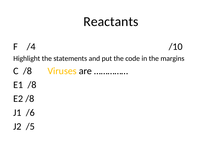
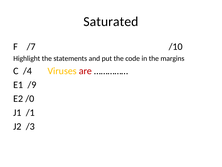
Reactants: Reactants -> Saturated (111, 21)
/4: /4 -> /7 (31, 47)
C /8: /8 -> /4 (27, 71)
are colour: black -> red (85, 71)
E1 /8: /8 -> /9 (32, 85)
E2 /8: /8 -> /0 (30, 98)
/6: /6 -> /1 (30, 112)
/5: /5 -> /3 (30, 126)
